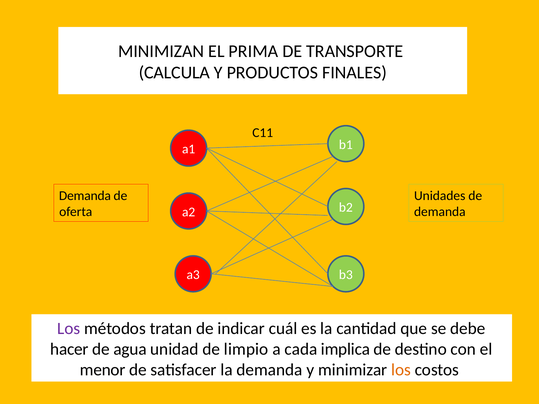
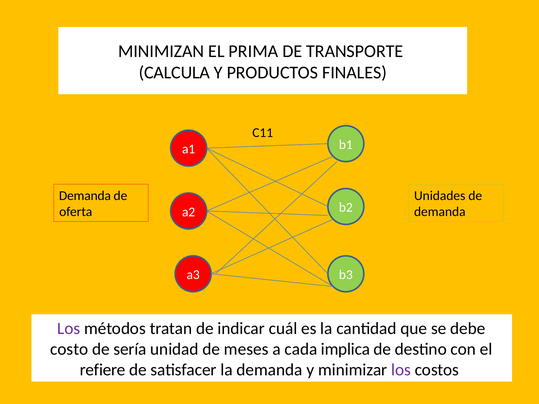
hacer: hacer -> costo (69, 349)
agua: agua -> sería (130, 349)
limpio: limpio -> meses (246, 349)
menor: menor -> refiere (103, 370)
los colour: orange -> purple (401, 370)
